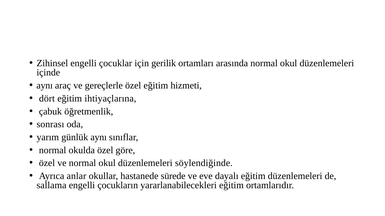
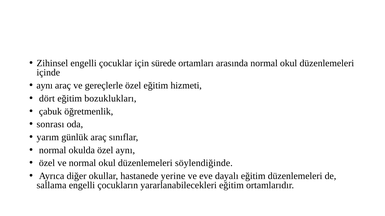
gerilik: gerilik -> sürede (164, 63)
ihtiyaçlarına: ihtiyaçlarına -> bozuklukları (110, 99)
günlük aynı: aynı -> araç (99, 138)
özel göre: göre -> aynı (125, 151)
anlar: anlar -> diğer (77, 176)
sürede: sürede -> yerine (173, 176)
